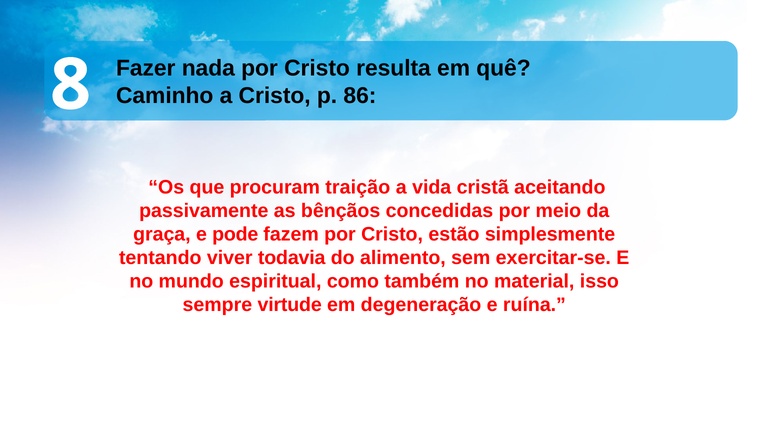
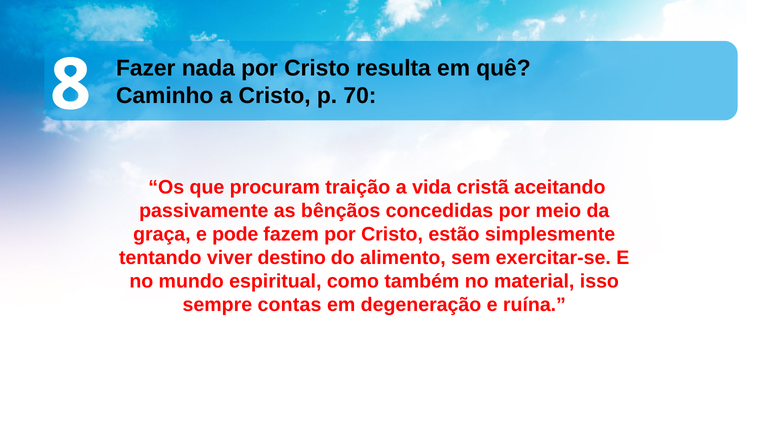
86: 86 -> 70 (360, 96)
todavia: todavia -> destino (292, 258)
virtude: virtude -> contas (289, 305)
